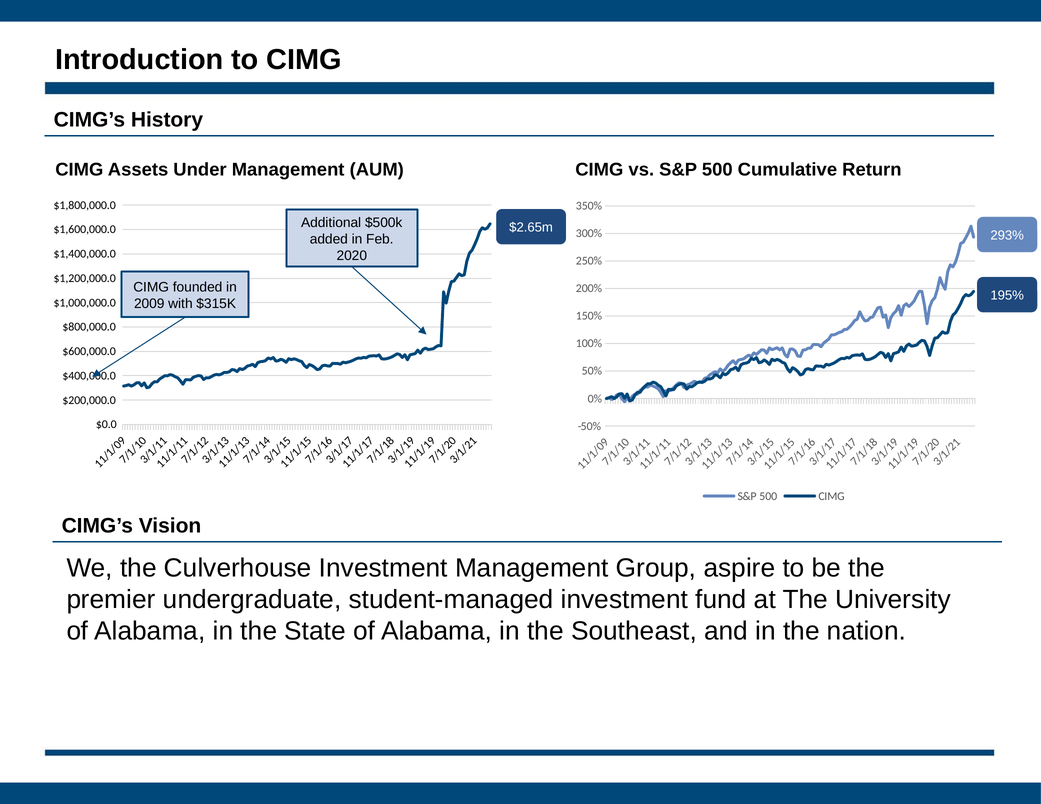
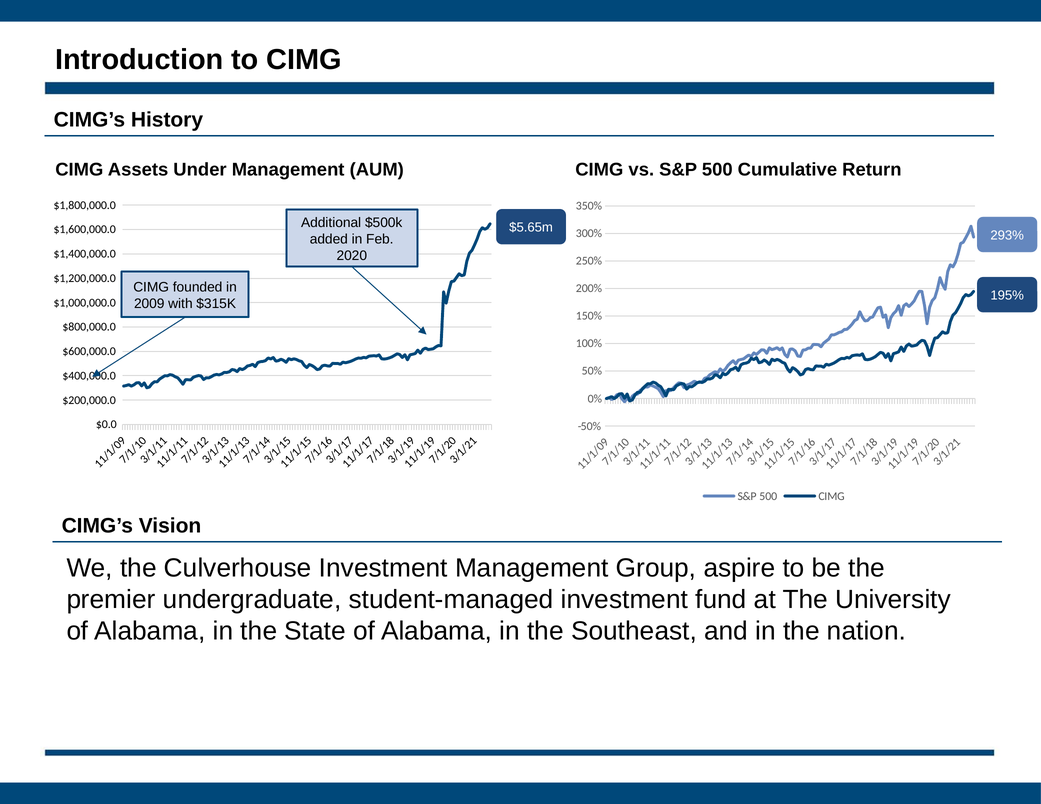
$2.65m: $2.65m -> $5.65m (531, 228)
